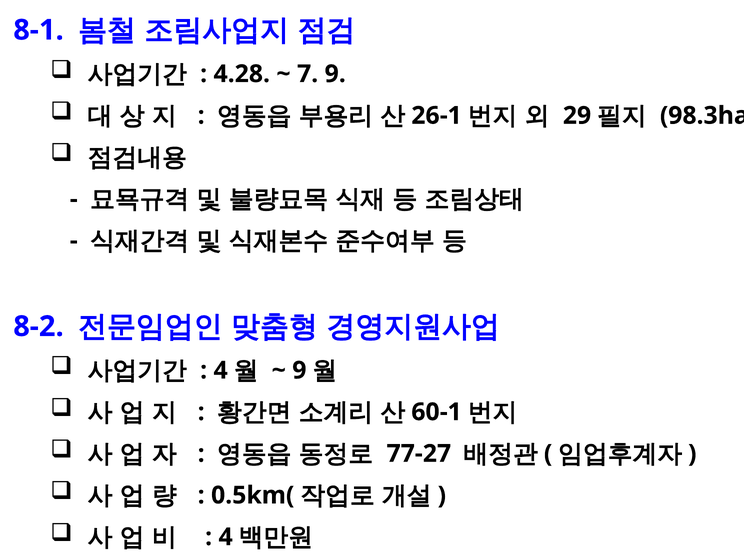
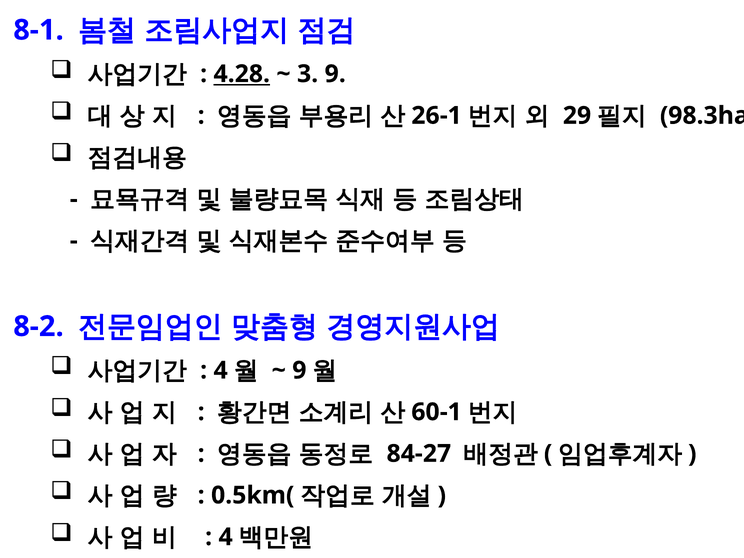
4.28 underline: none -> present (242, 74)
7: 7 -> 3 (308, 74)
77-27: 77-27 -> 84-27 (419, 454)
